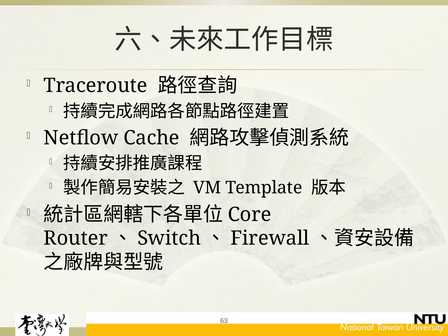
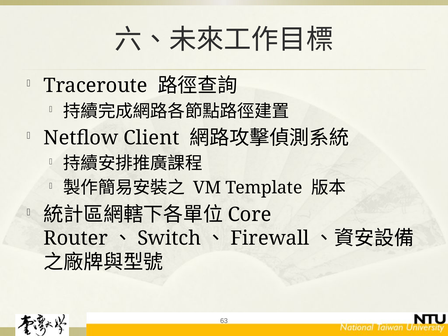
Cache: Cache -> Client (151, 138)
